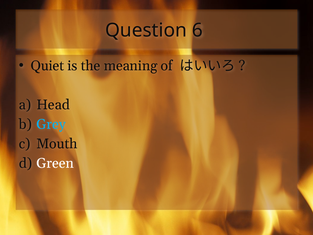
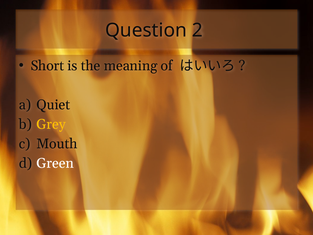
6: 6 -> 2 (197, 30)
Quiet: Quiet -> Short (47, 66)
Head: Head -> Quiet (53, 105)
Grey colour: light blue -> yellow (51, 124)
